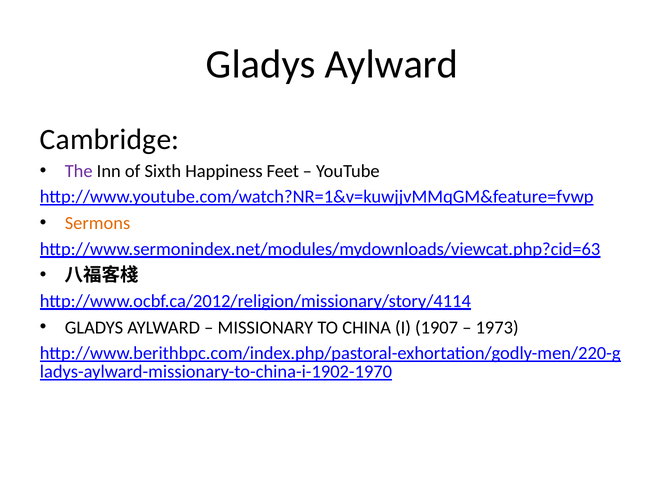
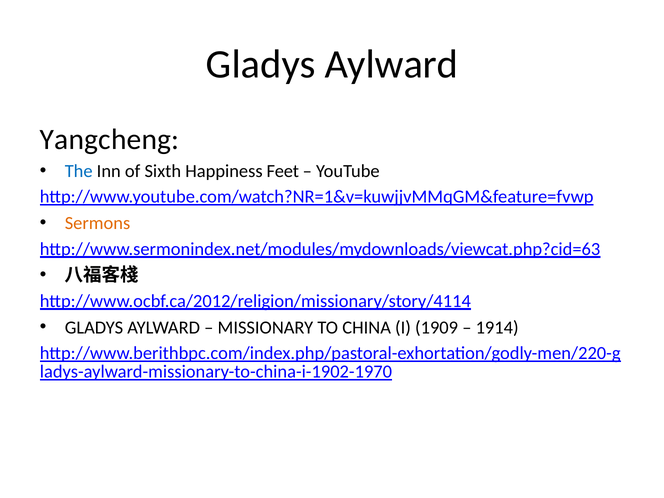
Cambridge: Cambridge -> Yangcheng (110, 139)
The colour: purple -> blue (79, 171)
1907: 1907 -> 1909 (437, 327)
1973: 1973 -> 1914 (497, 327)
